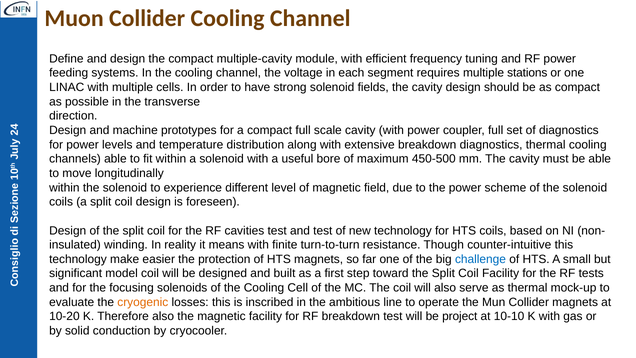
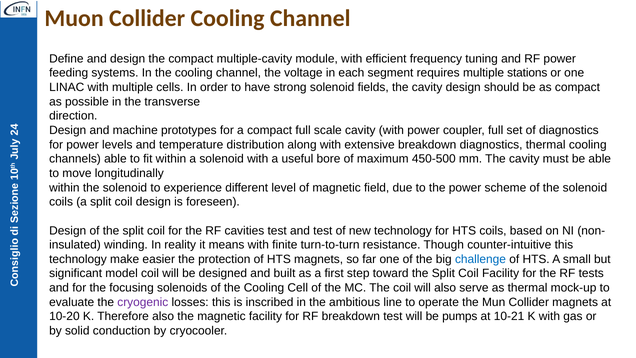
cryogenic colour: orange -> purple (143, 302)
project: project -> pumps (460, 316)
10-10: 10-10 -> 10-21 (509, 316)
